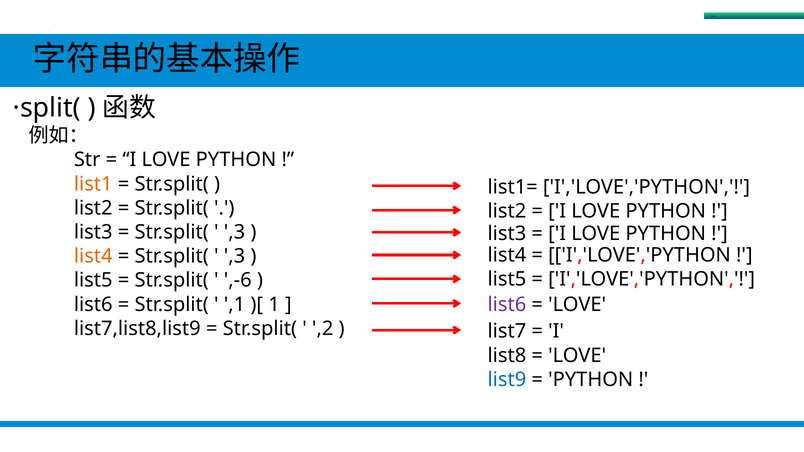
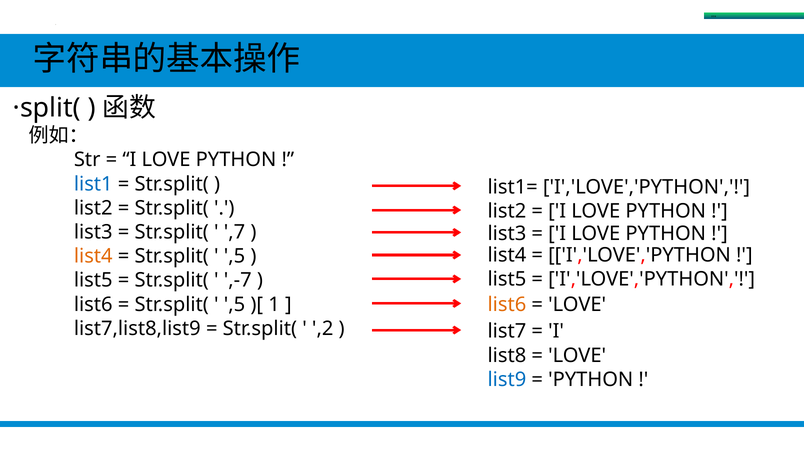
list1 colour: orange -> blue (93, 184)
,3: ,3 -> ,7 (235, 232)
,3: ,3 -> ,5 (235, 256)
,-6: ,-6 -> ,-7 (238, 280)
,1: ,1 -> ,5 (235, 305)
list6 colour: purple -> orange (507, 305)
